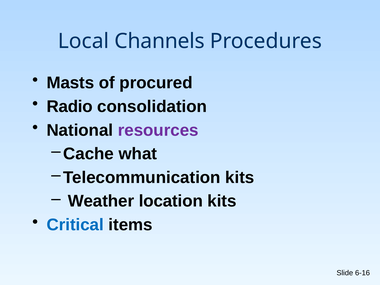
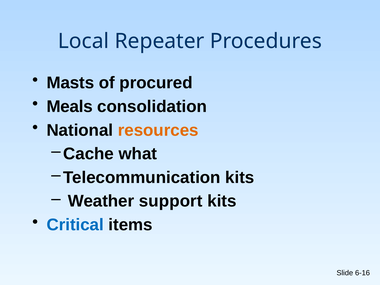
Channels: Channels -> Repeater (160, 41)
Radio: Radio -> Meals (70, 107)
resources colour: purple -> orange (158, 130)
location: location -> support (171, 201)
